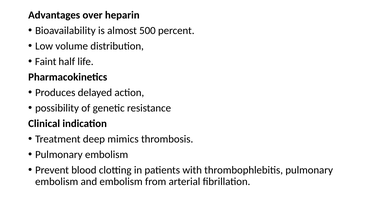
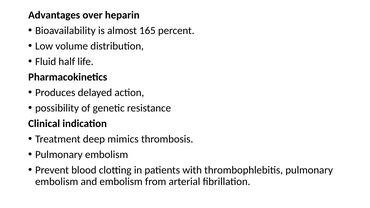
500: 500 -> 165 (147, 30)
Faint: Faint -> Fluid (46, 62)
